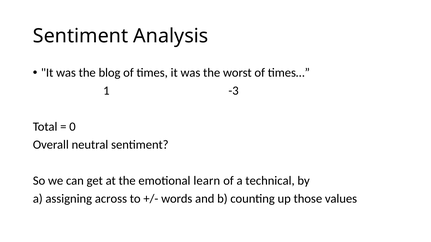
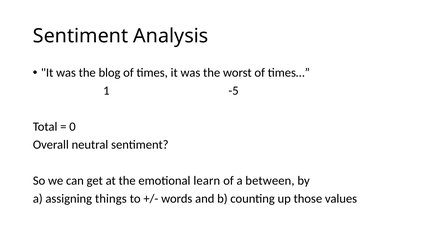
-3: -3 -> -5 (234, 91)
technical: technical -> between (270, 181)
across: across -> things (111, 199)
